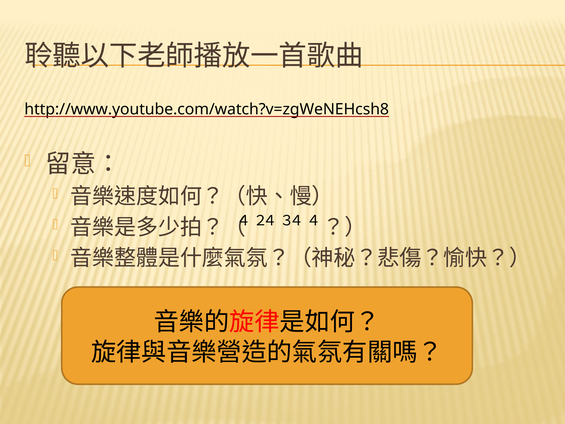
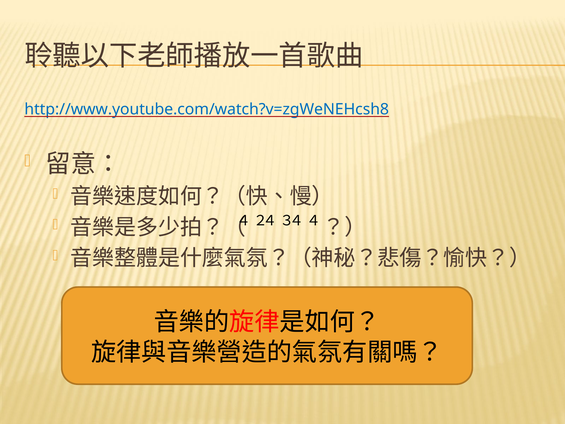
http://www.youtube.com/watch?v=zgWeNEHcsh8 colour: black -> blue (207, 109)
